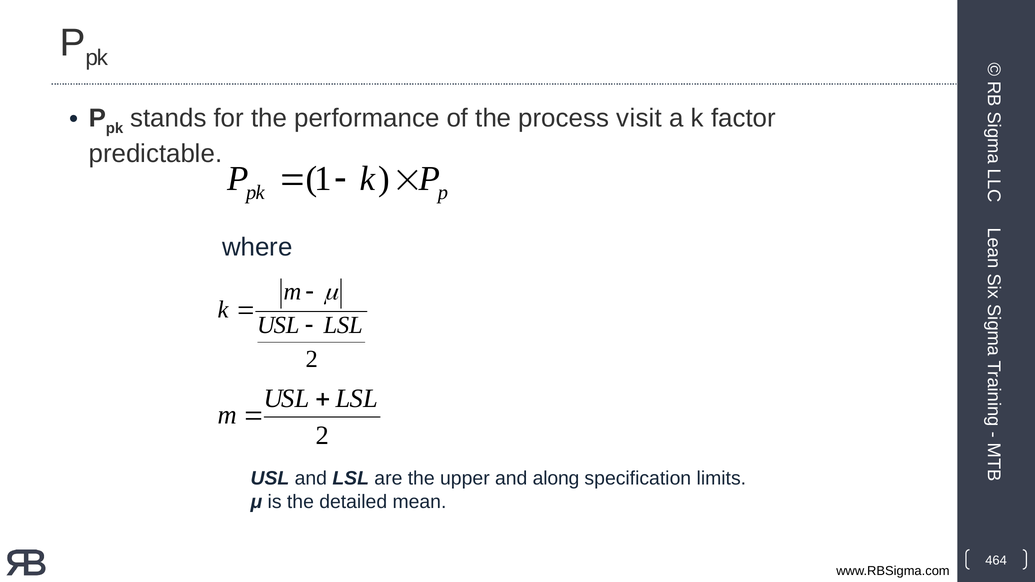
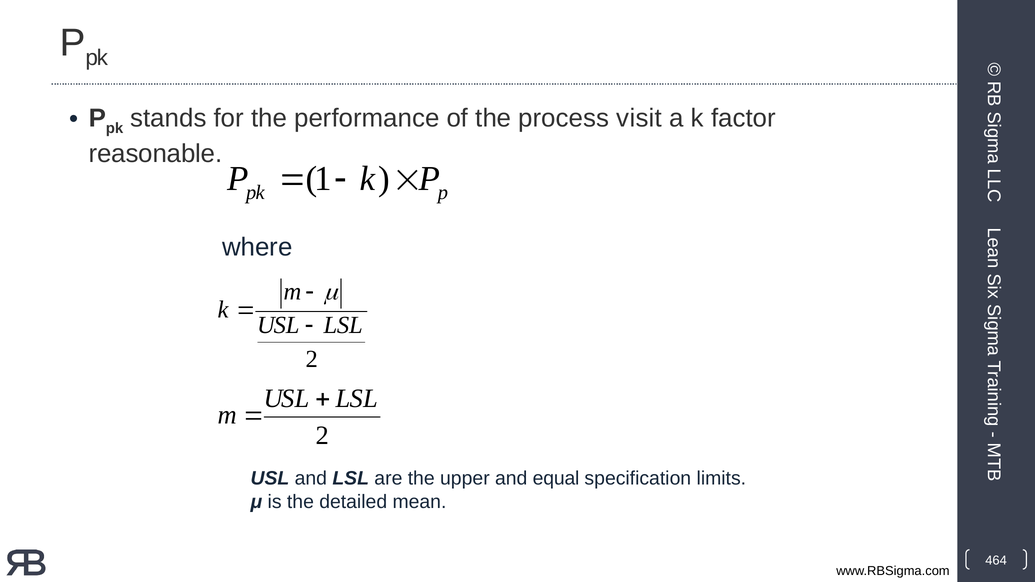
predictable: predictable -> reasonable (156, 154)
along: along -> equal (556, 479)
